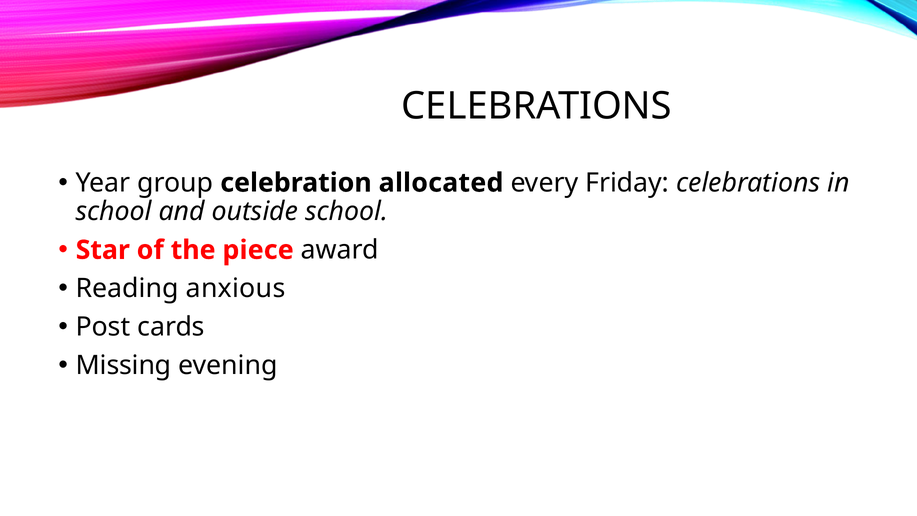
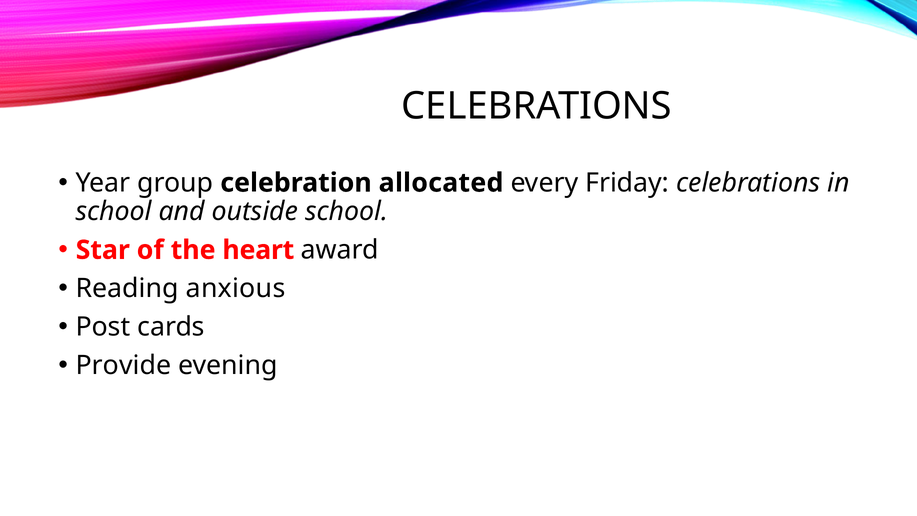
piece: piece -> heart (258, 250)
Missing: Missing -> Provide (123, 365)
